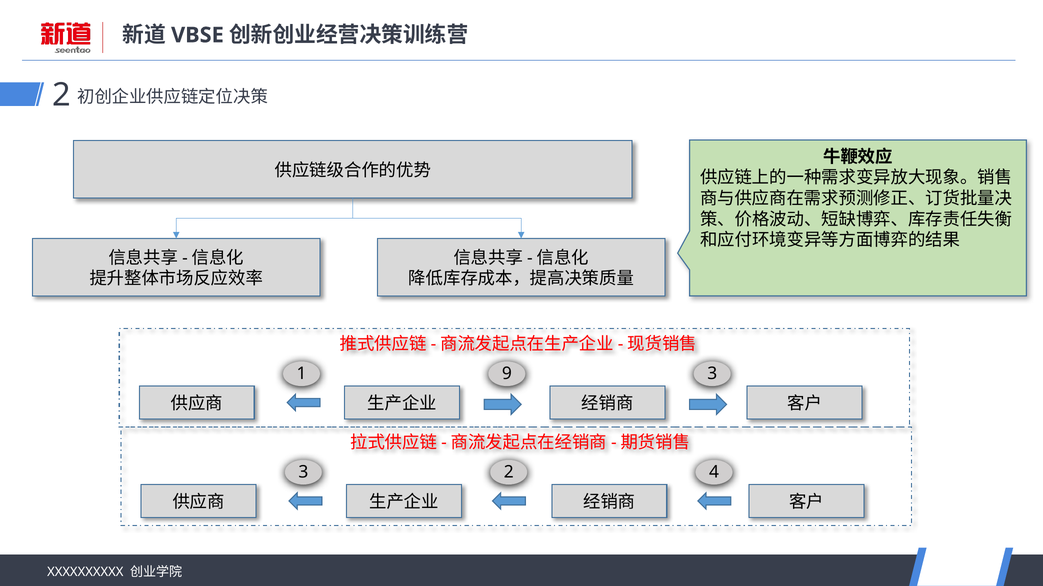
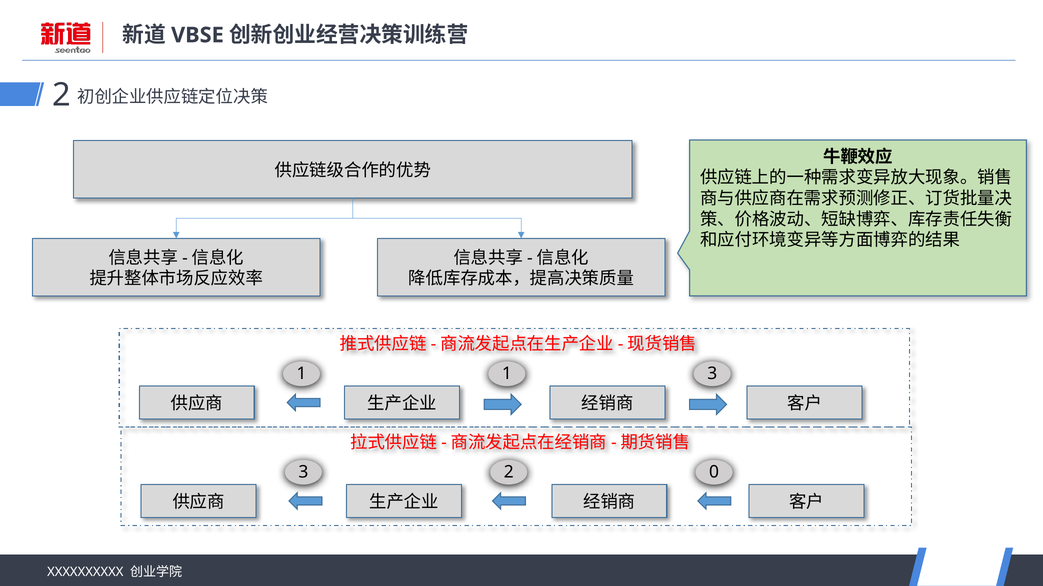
1 9: 9 -> 1 (507, 374)
4: 4 -> 0 (714, 473)
